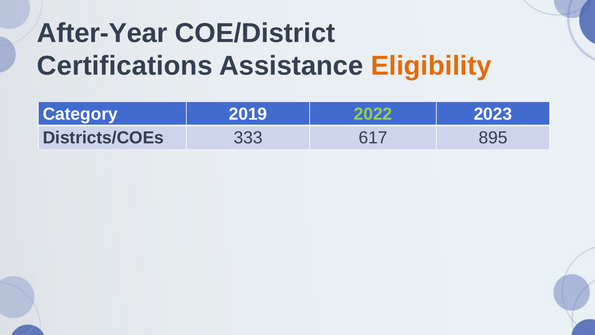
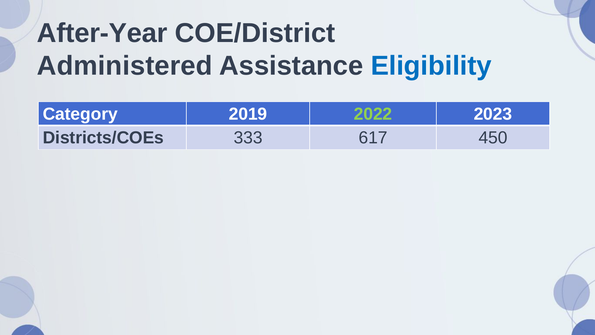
Certifications: Certifications -> Administered (125, 66)
Eligibility colour: orange -> blue (431, 66)
895: 895 -> 450 (493, 138)
